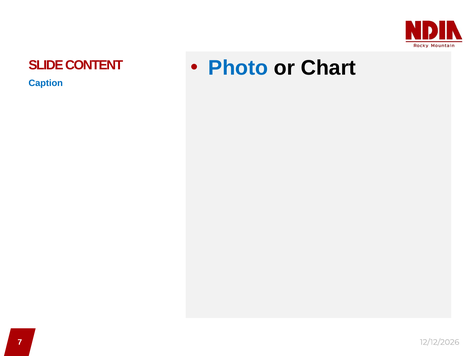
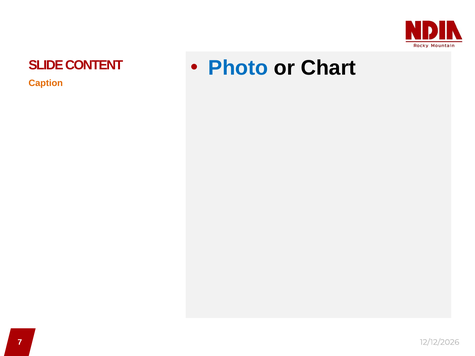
Caption colour: blue -> orange (46, 83)
